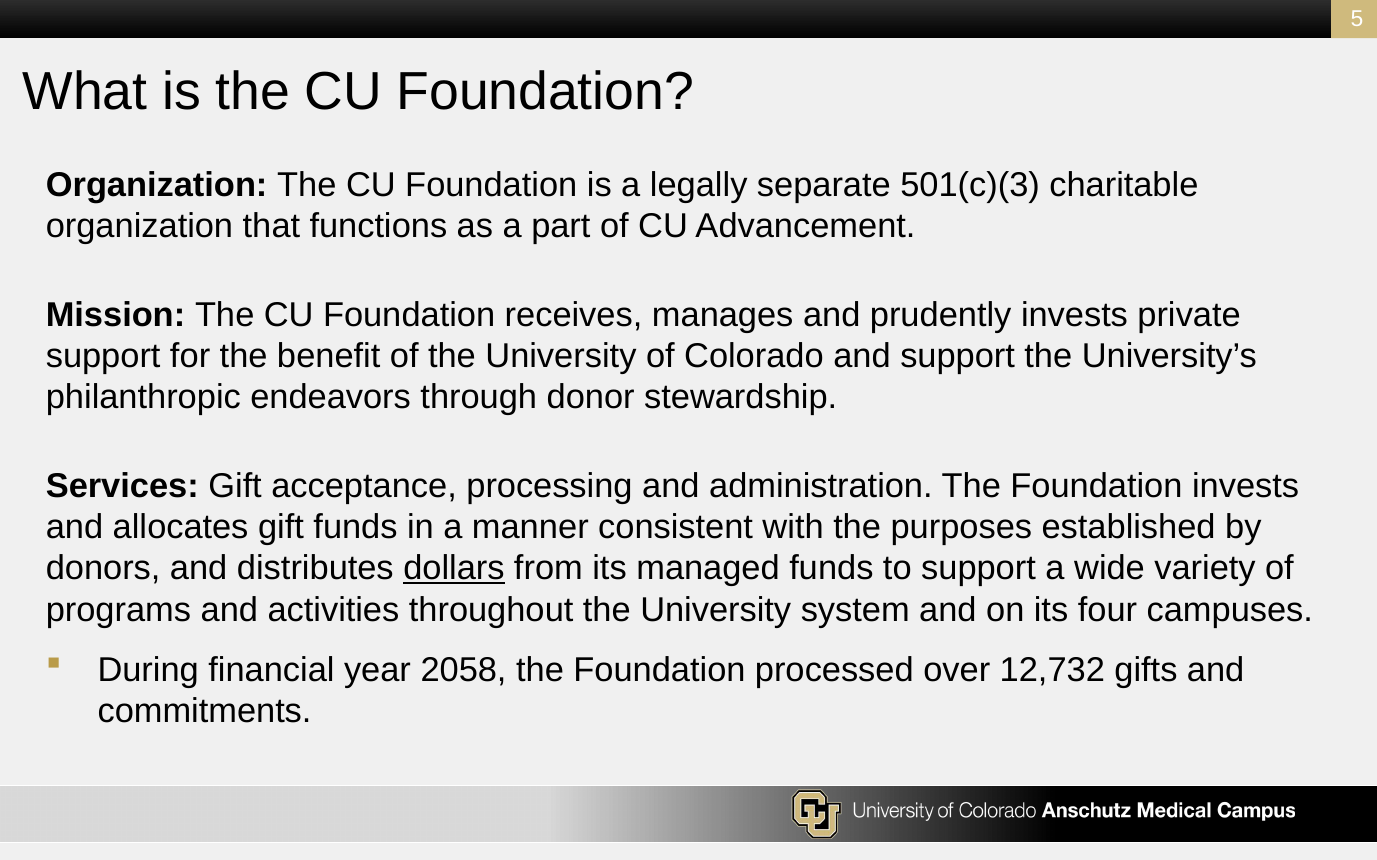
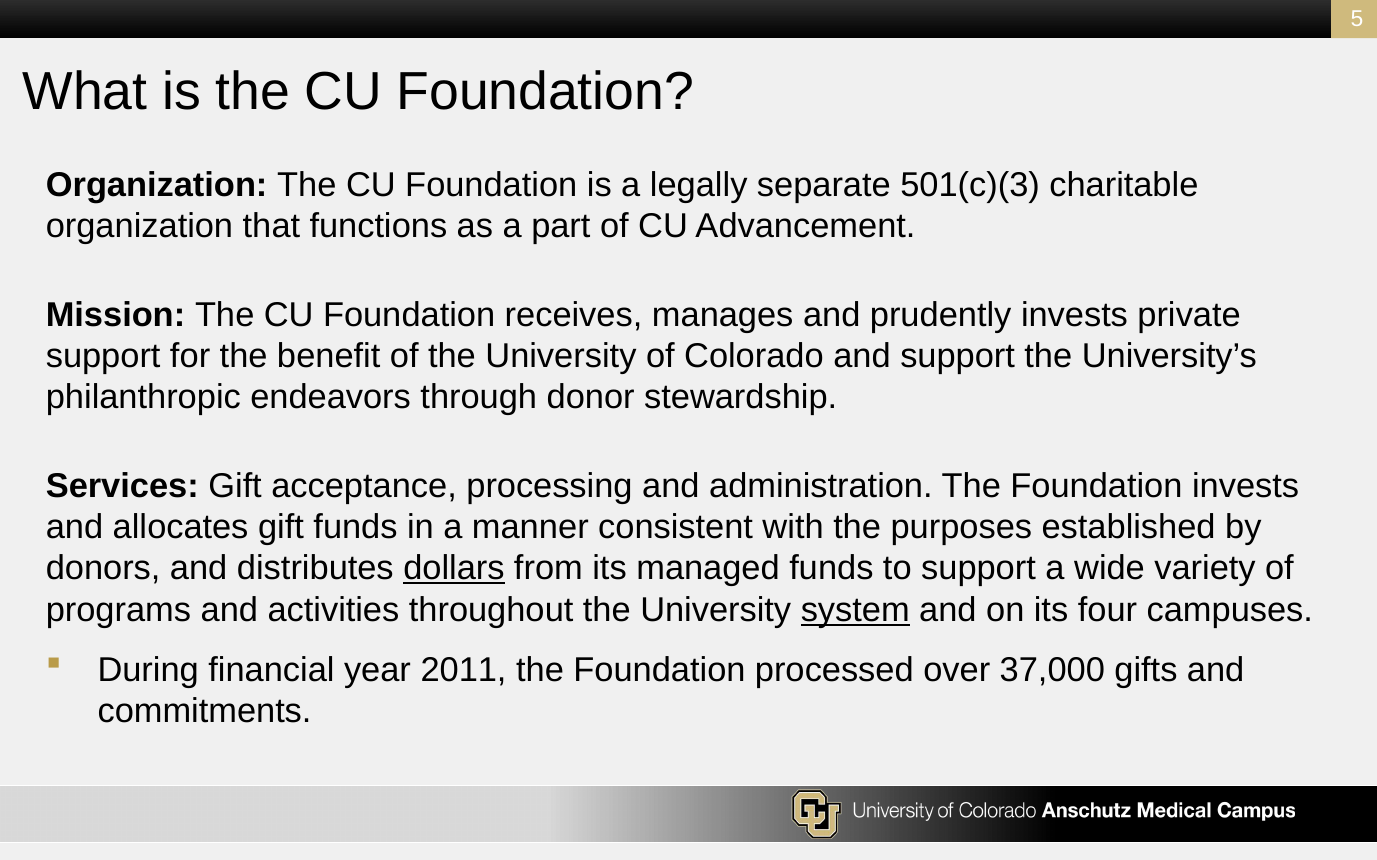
system underline: none -> present (855, 610)
2058: 2058 -> 2011 (464, 671)
12,732: 12,732 -> 37,000 (1052, 671)
